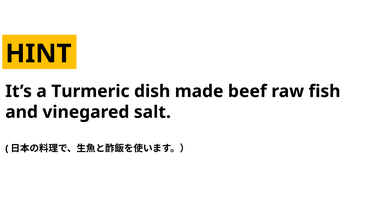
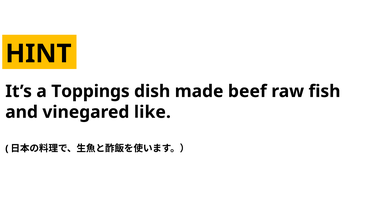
Turmeric: Turmeric -> Toppings (90, 91)
salt: salt -> like (152, 112)
